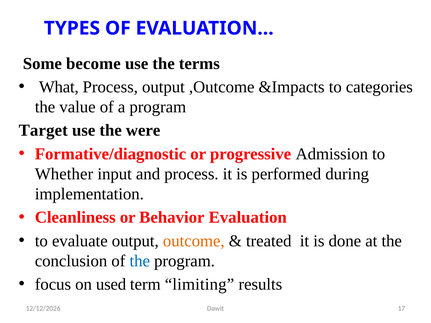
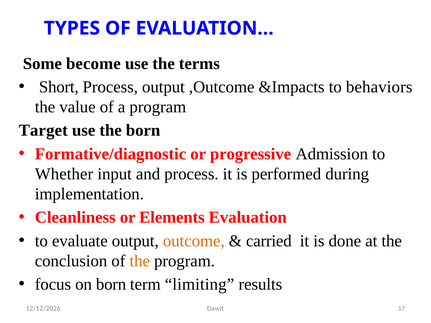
What: What -> Short (59, 87)
categories: categories -> behaviors (379, 87)
the were: were -> born (143, 131)
Behavior: Behavior -> Elements (172, 218)
treated: treated -> carried (269, 241)
the colour: blue -> orange (140, 261)
on used: used -> born (111, 285)
